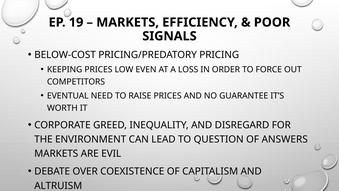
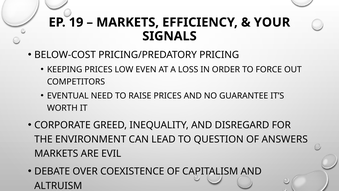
POOR: POOR -> YOUR (272, 22)
